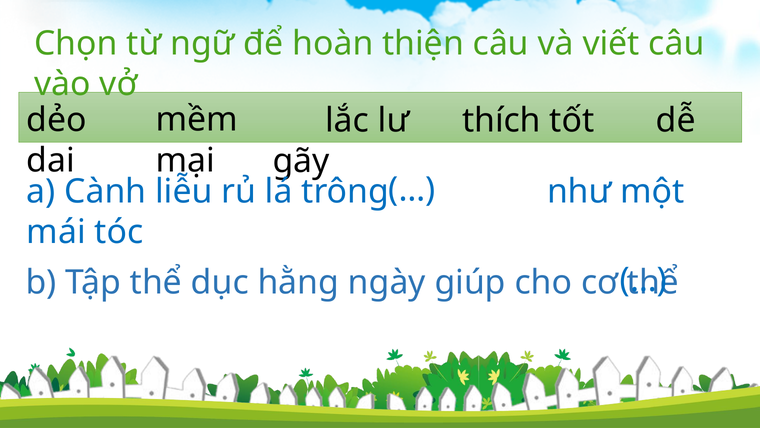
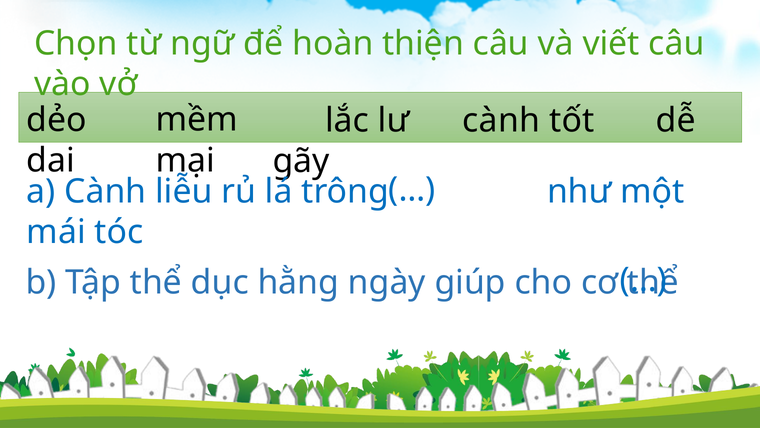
lư thích: thích -> cành (501, 121)
